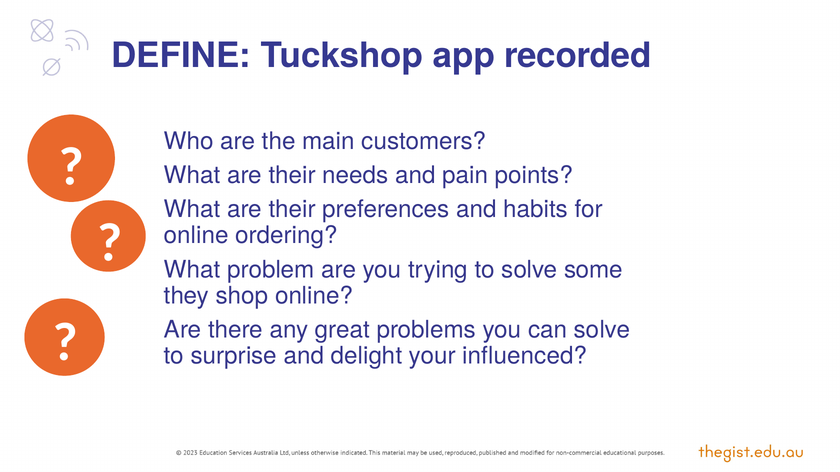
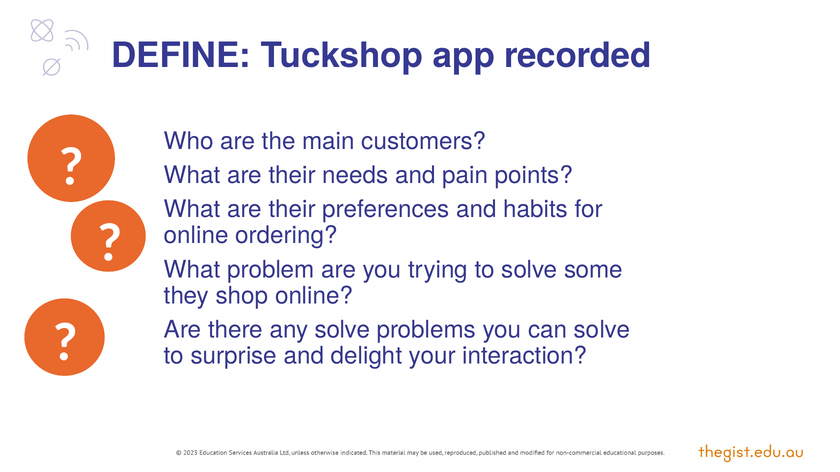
any great: great -> solve (343, 330)
influenced: influenced -> interaction (525, 356)
